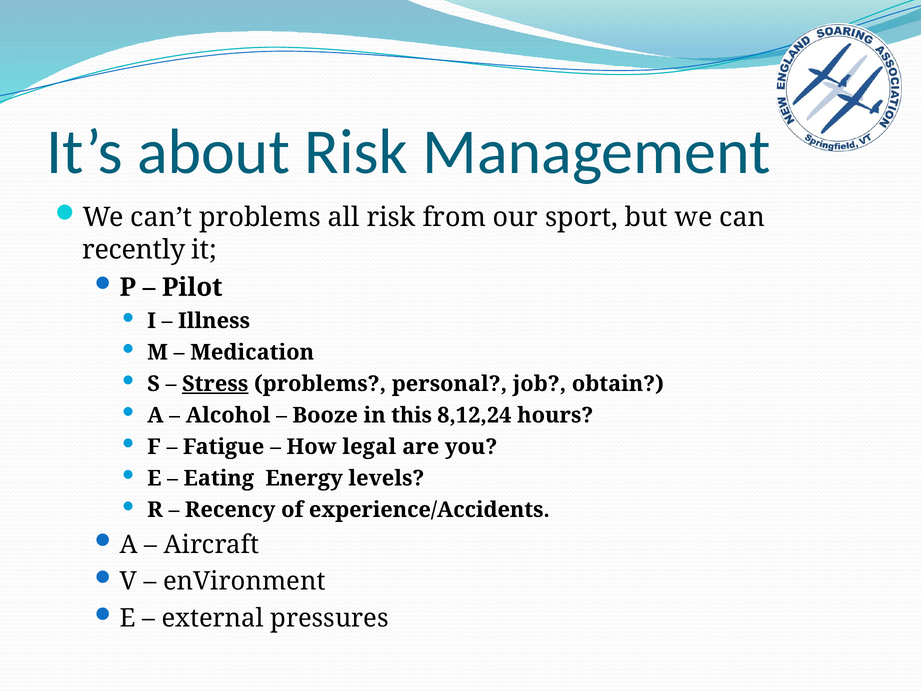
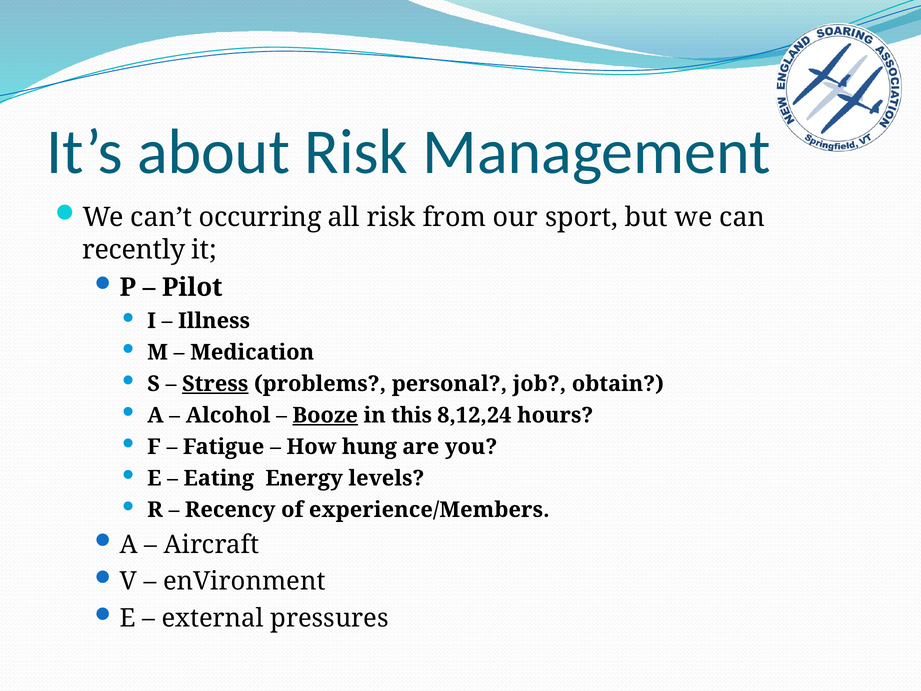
can’t problems: problems -> occurring (260, 217)
Booze underline: none -> present (325, 415)
legal: legal -> hung (369, 447)
experience/Accidents: experience/Accidents -> experience/Members (429, 510)
